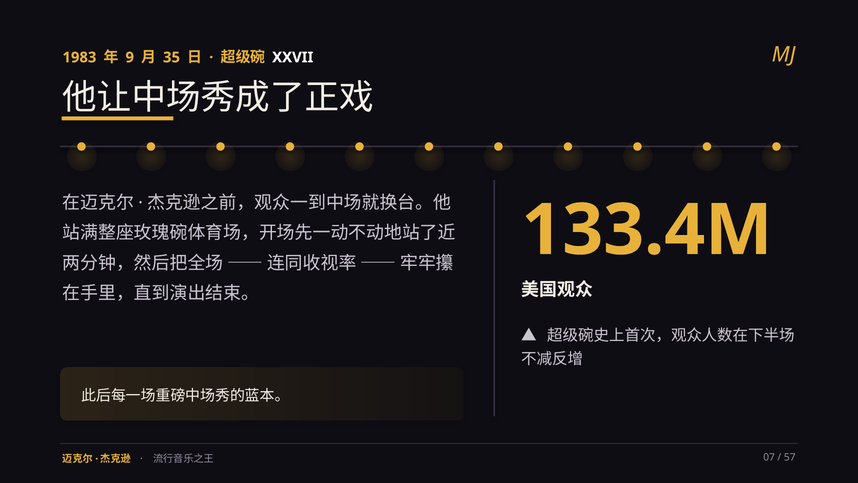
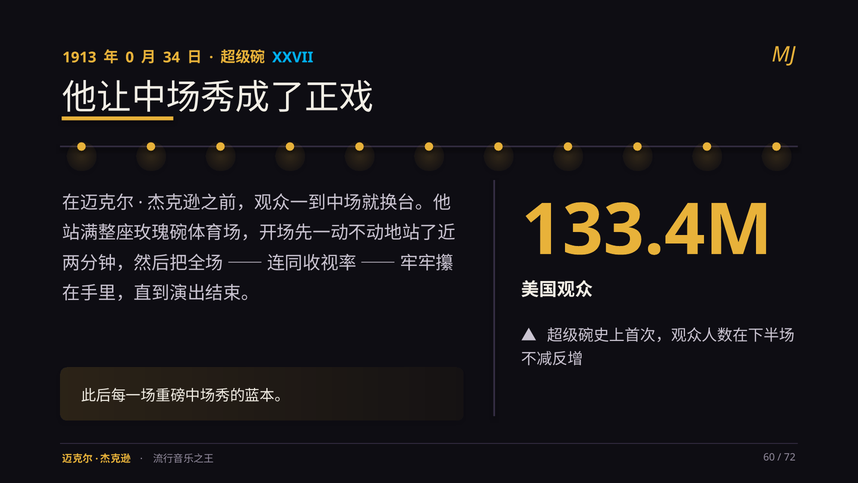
1983: 1983 -> 1913 (79, 57)
9: 9 -> 0 (130, 57)
35: 35 -> 34 (172, 57)
XXVII colour: white -> light blue (293, 57)
07: 07 -> 60 (769, 457)
57: 57 -> 72 (790, 457)
